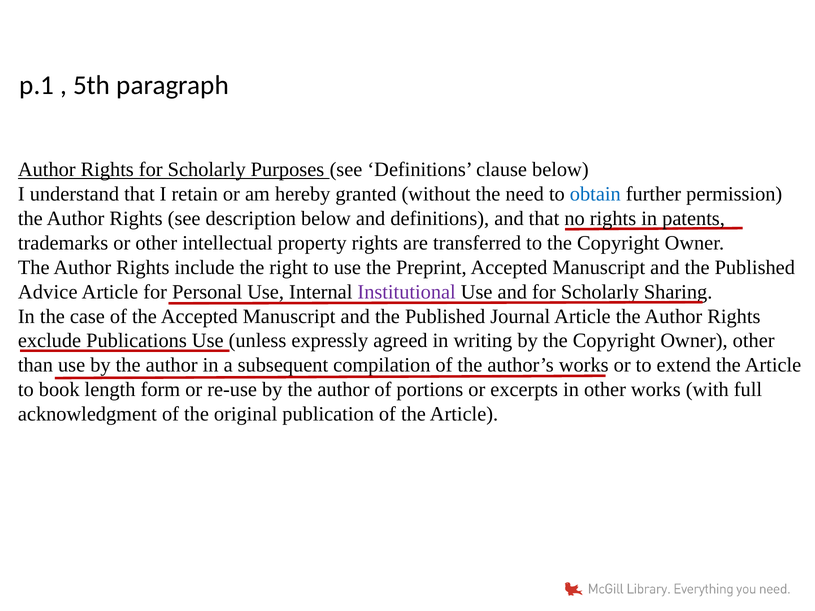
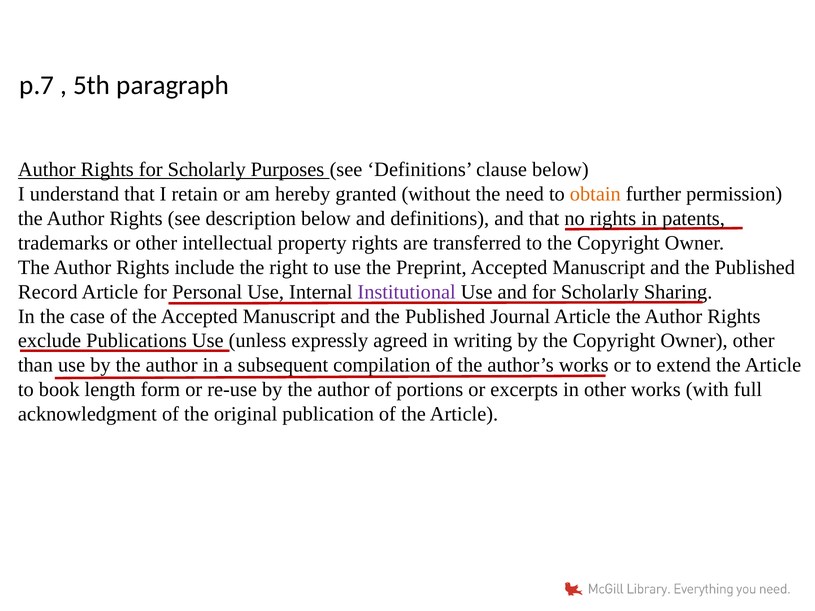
p.1: p.1 -> p.7 (37, 86)
obtain colour: blue -> orange (595, 194)
Advice: Advice -> Record (48, 292)
